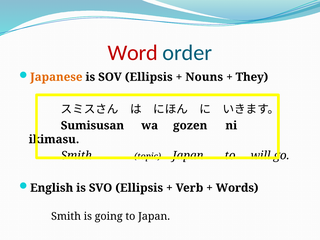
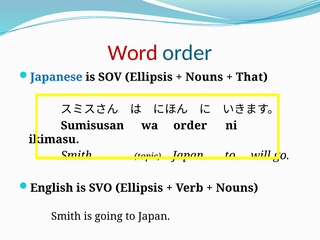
Japanese colour: orange -> blue (56, 77)
They: They -> That (252, 77)
wa gozen: gozen -> order (190, 126)
Words: Words -> Nouns (237, 188)
